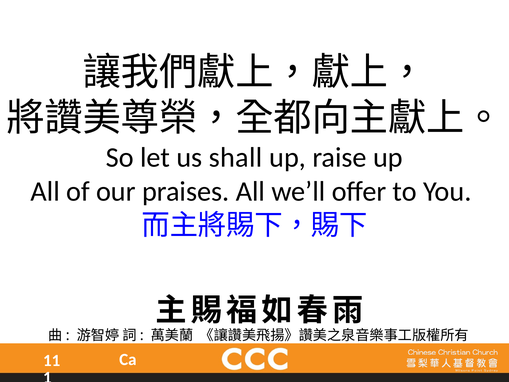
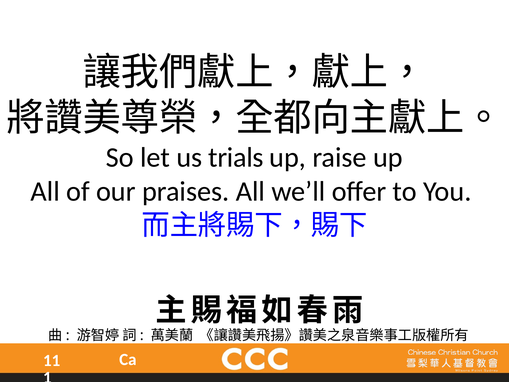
shall: shall -> trials (236, 157)
